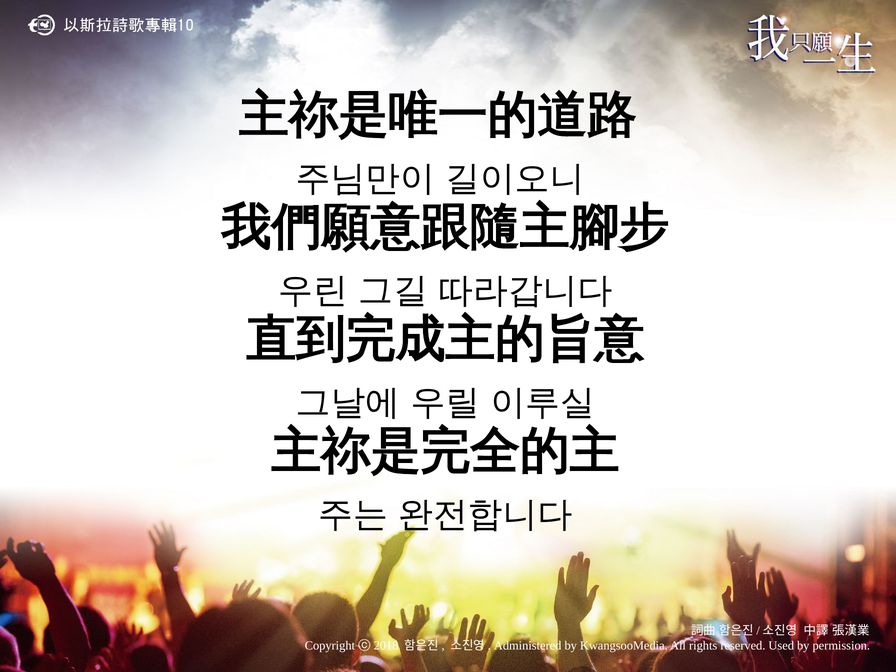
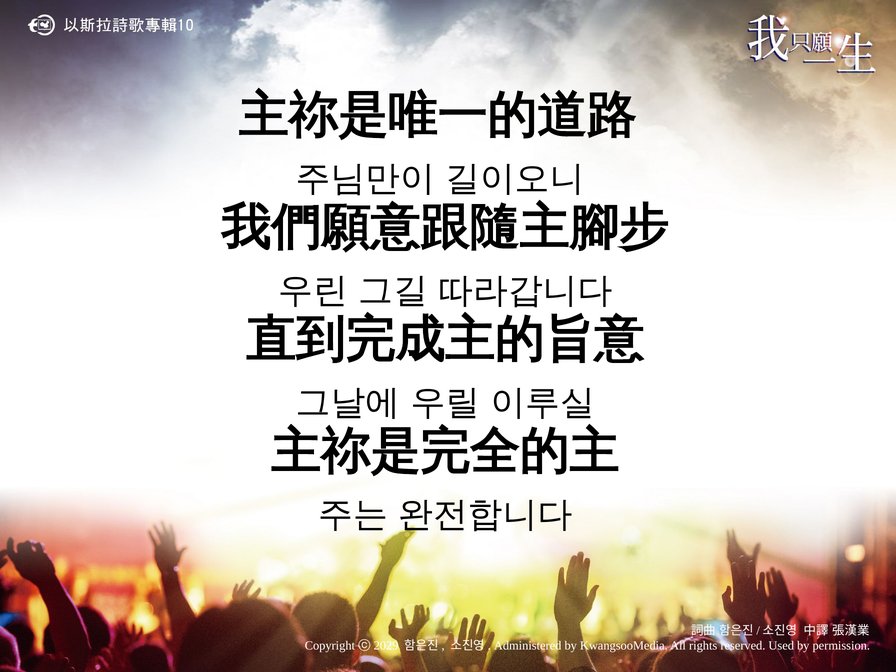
2018: 2018 -> 2029 (386, 646)
